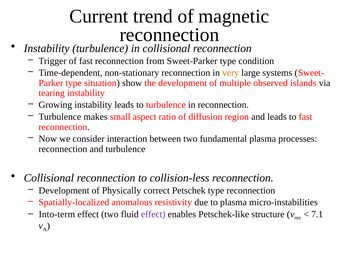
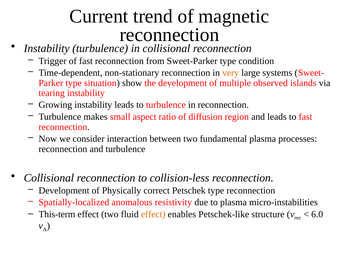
Into-term: Into-term -> This-term (57, 214)
effect colour: purple -> orange (153, 214)
7.1: 7.1 -> 6.0 (317, 214)
